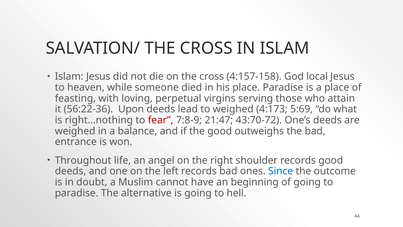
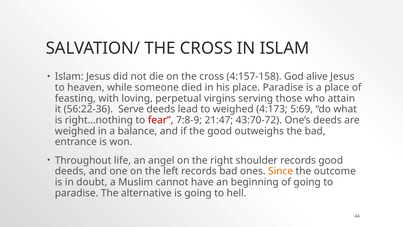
local: local -> alive (317, 76)
Upon: Upon -> Serve (131, 109)
Since colour: blue -> orange (281, 171)
